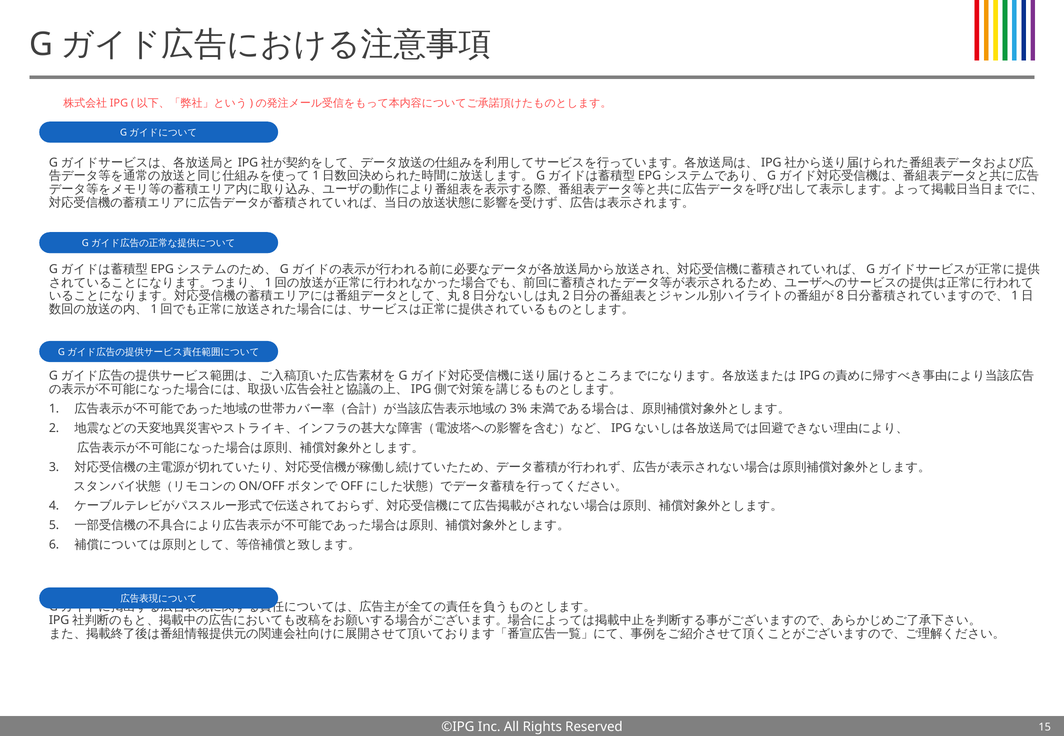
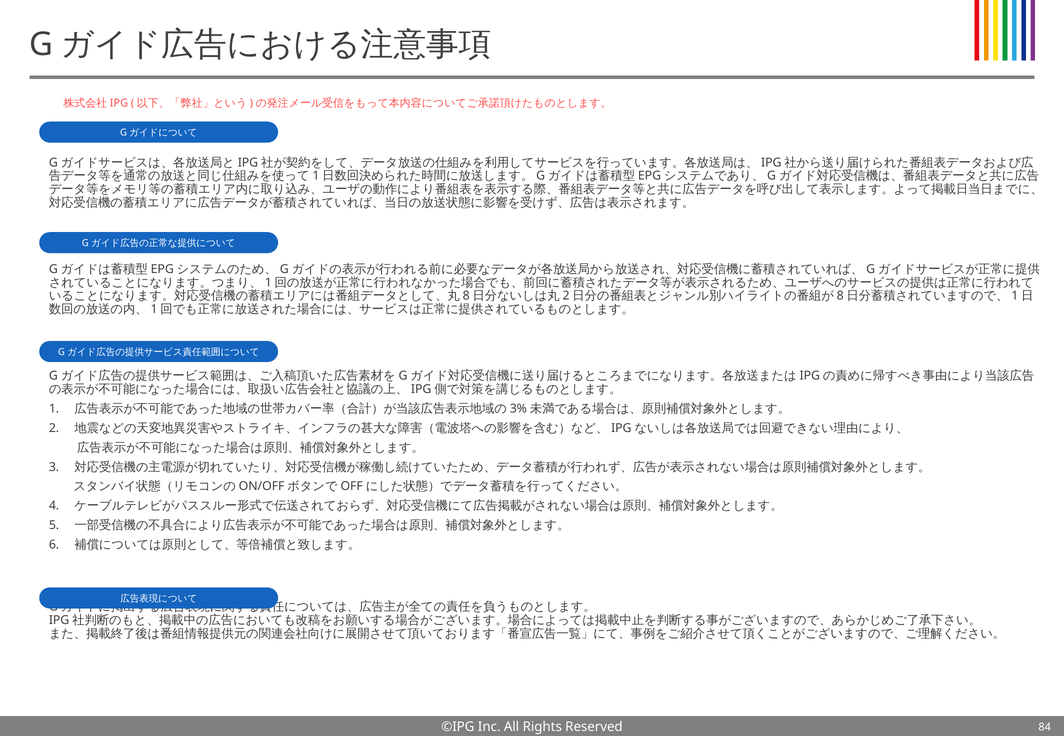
15: 15 -> 84 (1045, 728)
